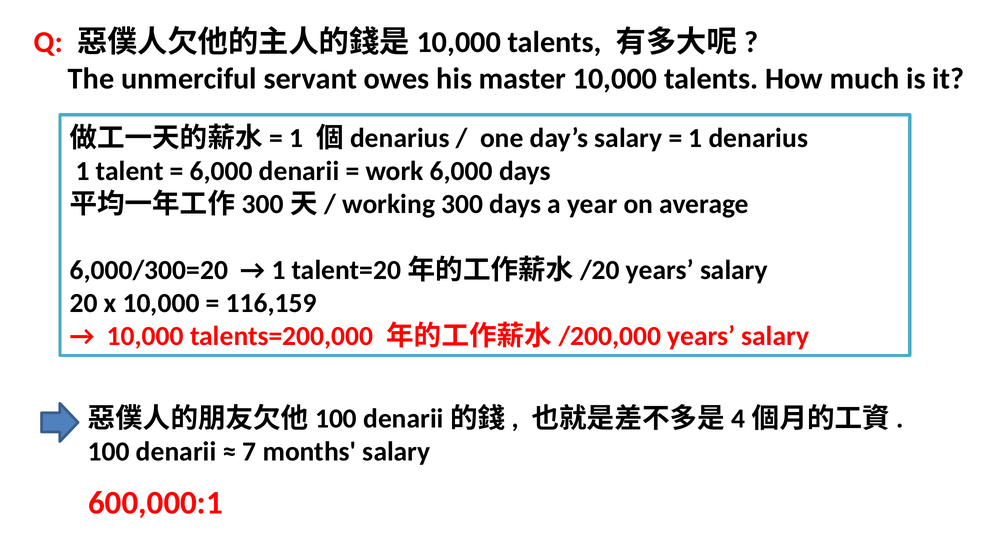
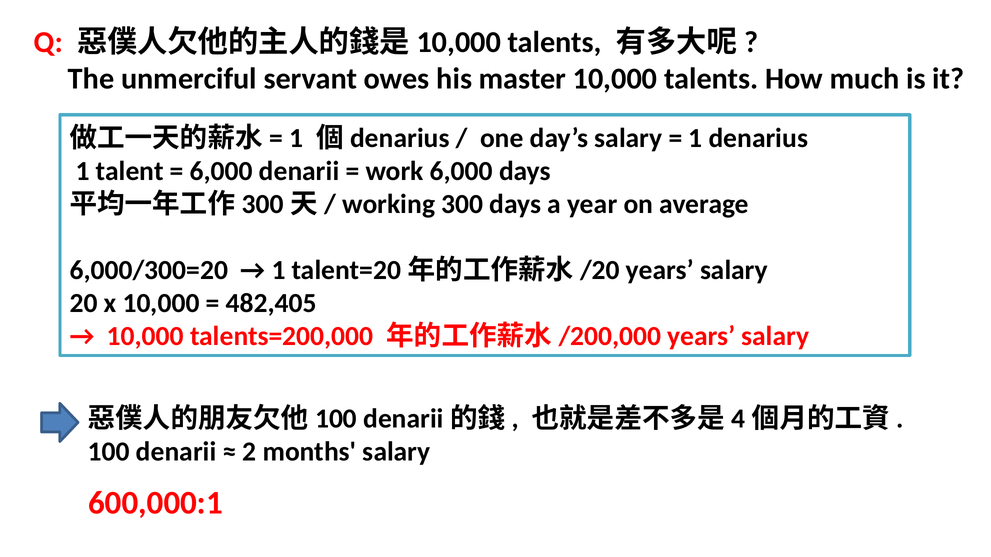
116,159: 116,159 -> 482,405 (271, 303)
7: 7 -> 2 (249, 452)
